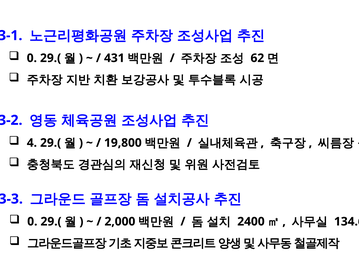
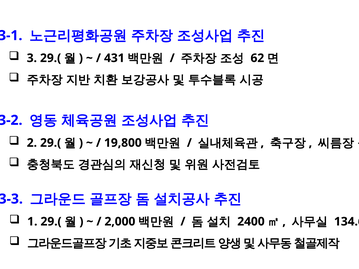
0: 0 -> 3 (32, 58)
4: 4 -> 2 (32, 143)
0: 0 -> 1 (32, 222)
